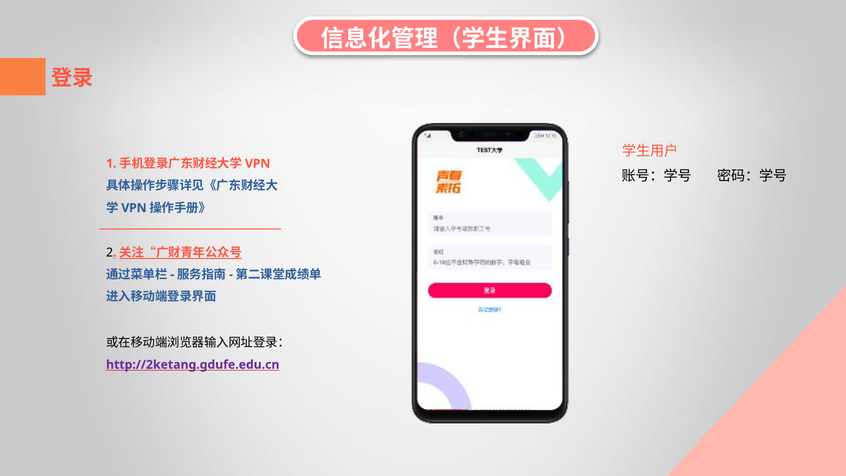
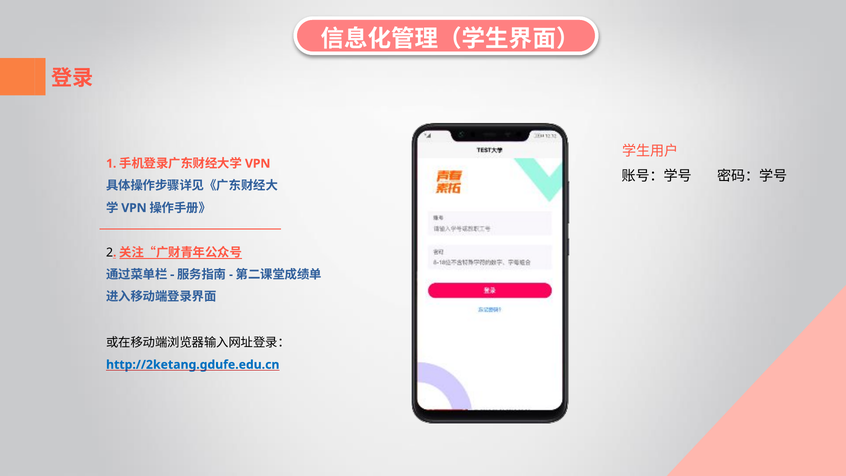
http://2ketang.gdufe.edu.cn colour: purple -> blue (193, 365)
